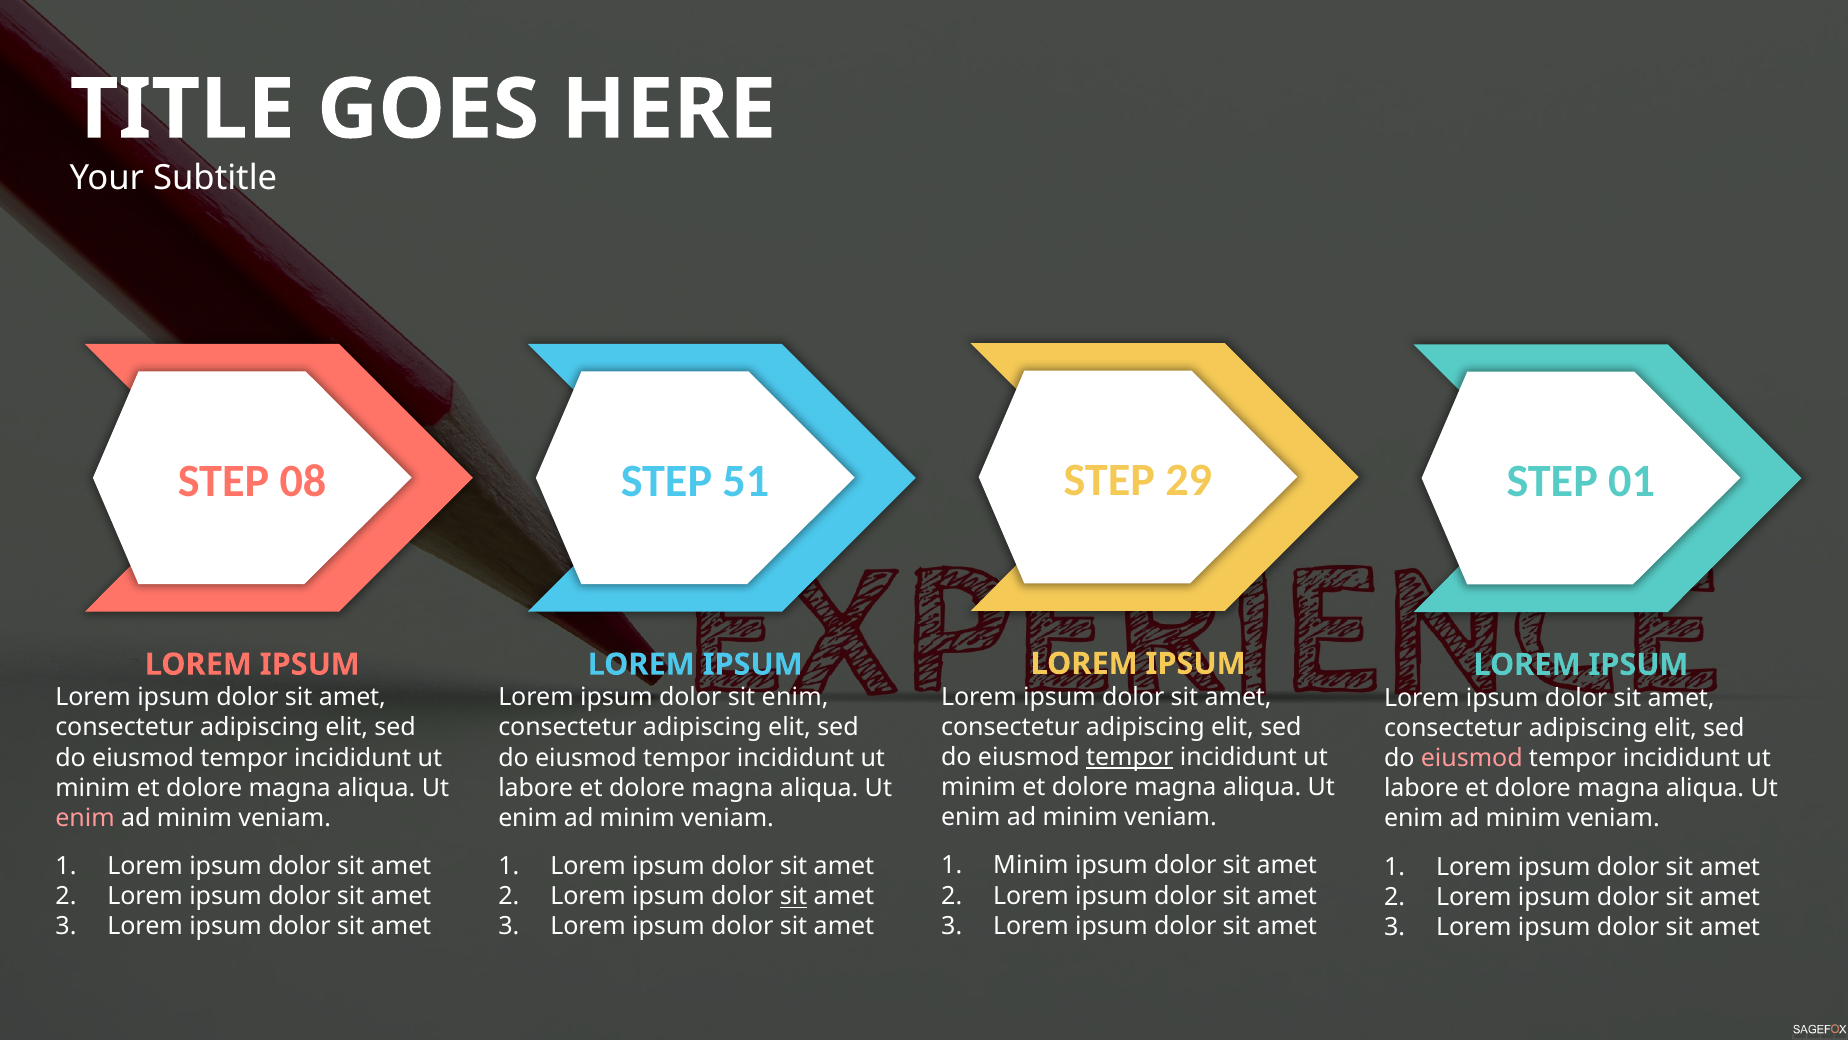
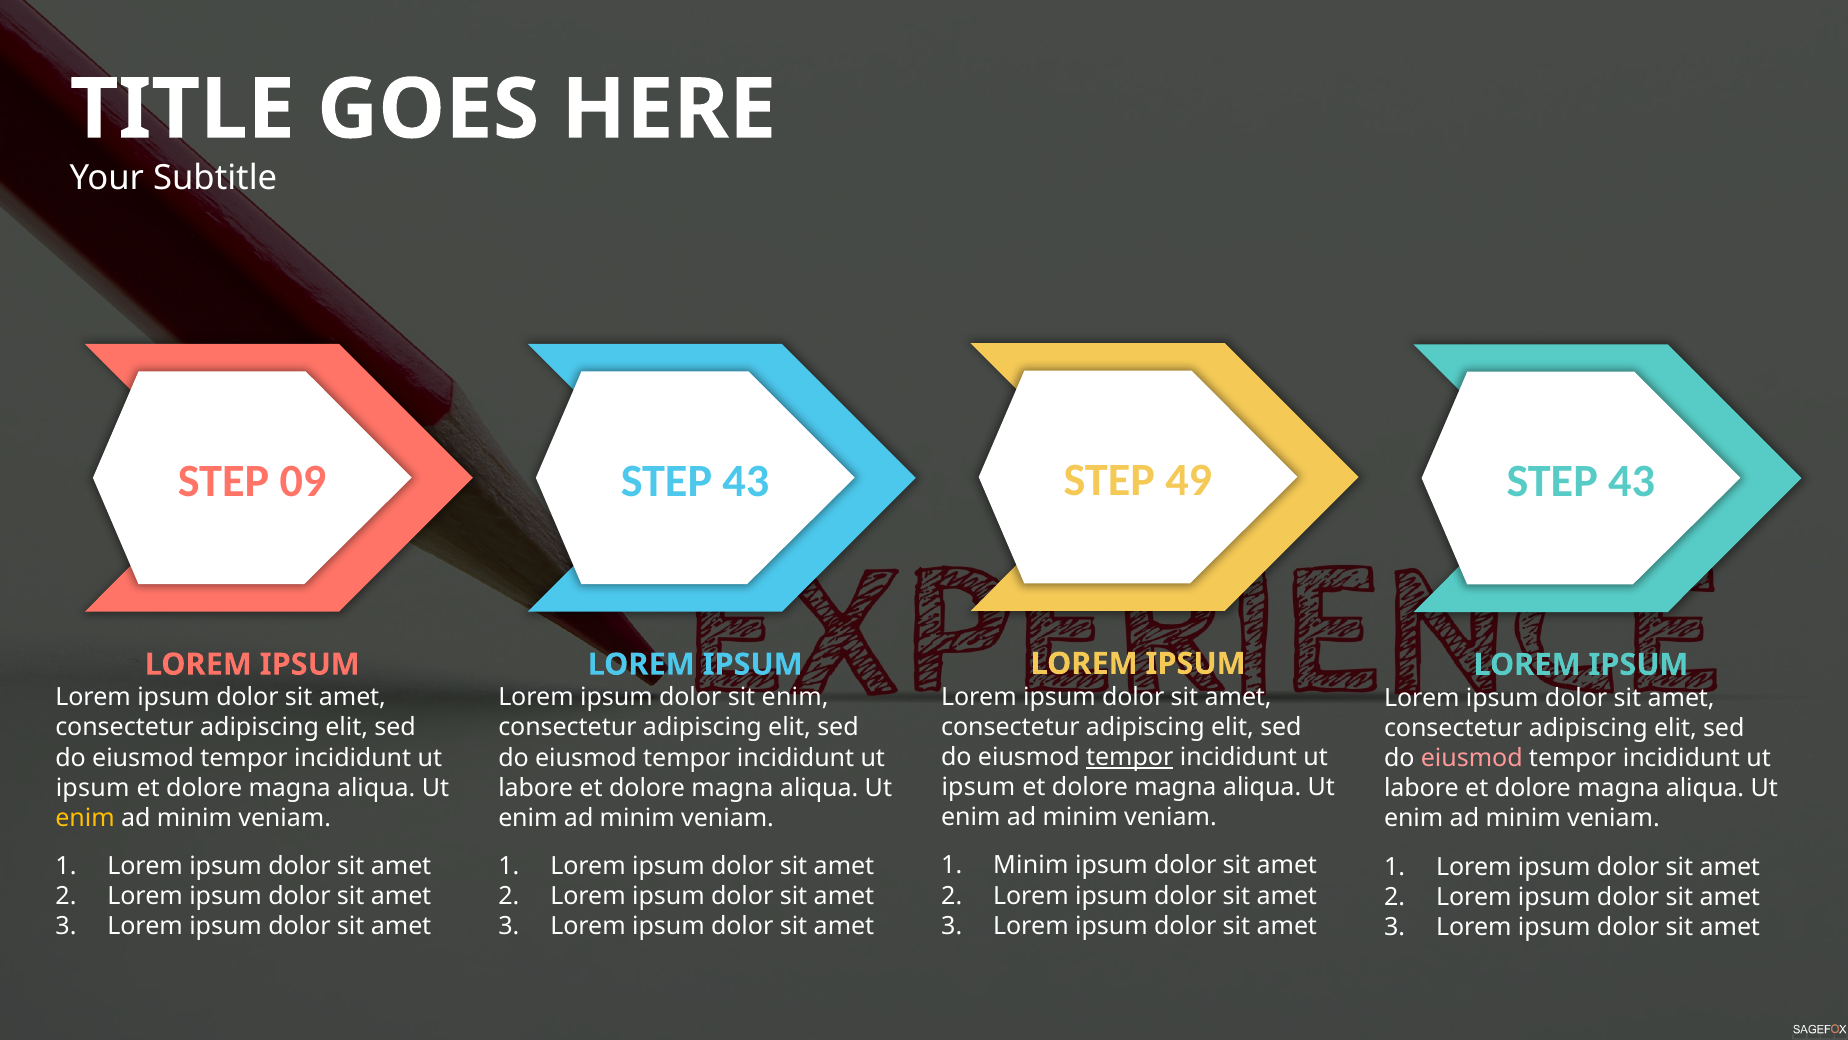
29: 29 -> 49 (1189, 480)
08: 08 -> 09 (303, 481)
51: 51 -> 43 (746, 481)
01: 01 -> 43 (1632, 481)
minim: minim -> ipsum (978, 787)
minim: minim -> ipsum (93, 787)
enim colour: pink -> yellow (85, 818)
sit underline: present -> none (794, 896)
